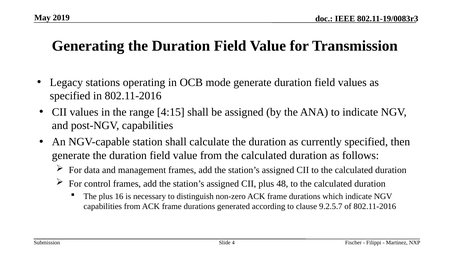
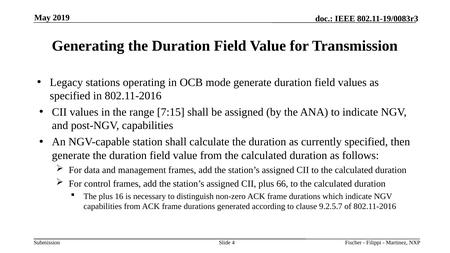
4:15: 4:15 -> 7:15 (171, 112)
48: 48 -> 66 (282, 184)
